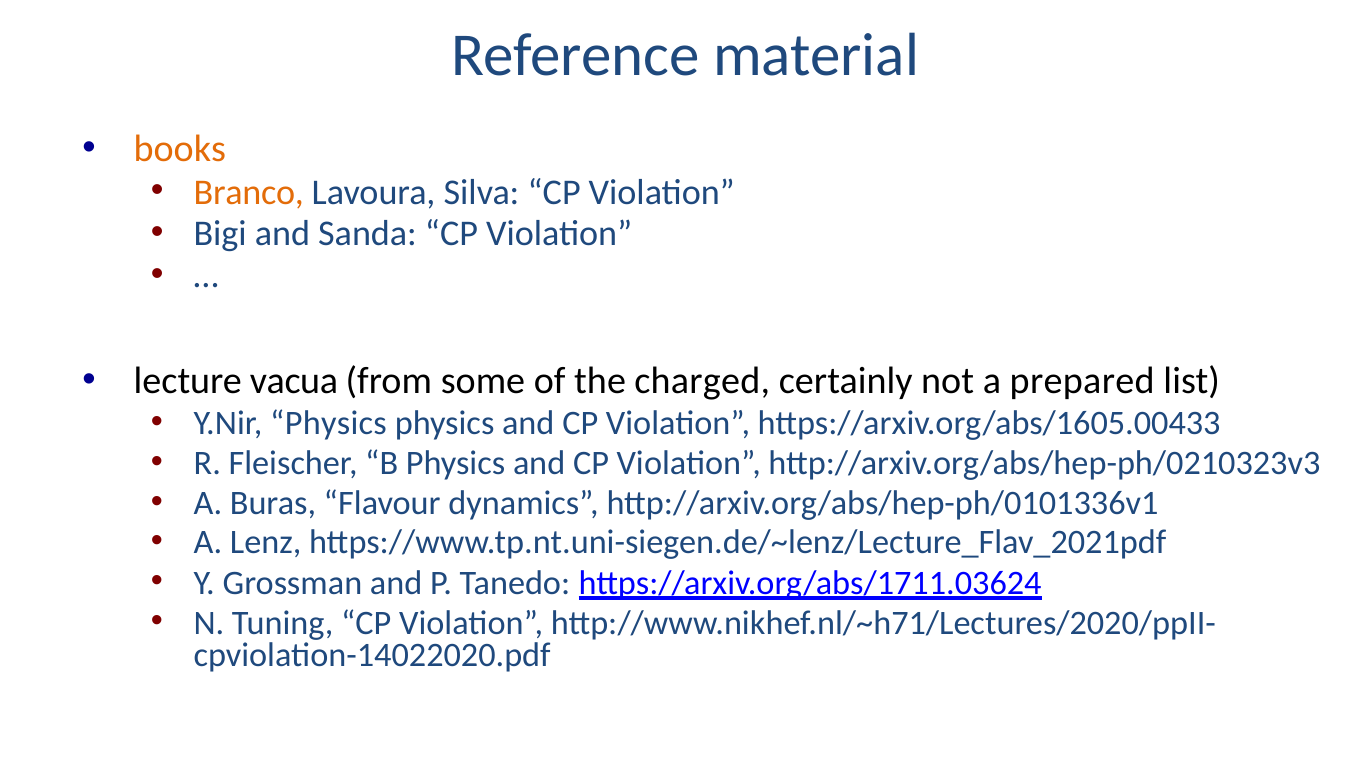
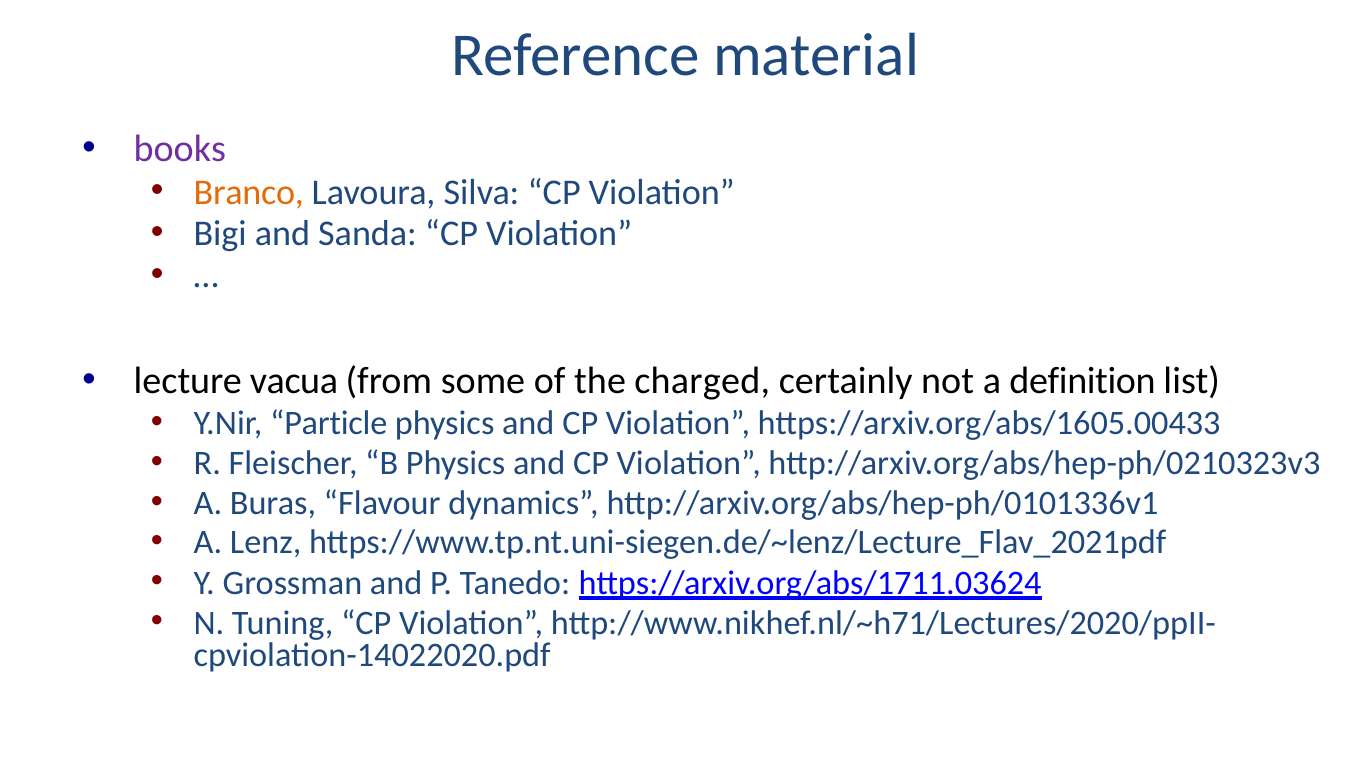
books colour: orange -> purple (180, 149)
prepared: prepared -> definition (1083, 381)
Y.Nir Physics: Physics -> Particle (329, 423)
